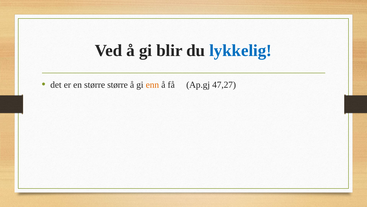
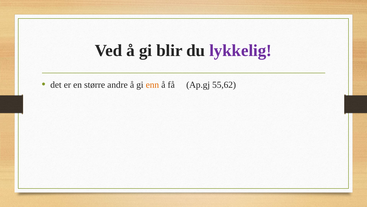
lykkelig colour: blue -> purple (241, 50)
større større: større -> andre (118, 84)
47,27: 47,27 -> 55,62 (224, 84)
